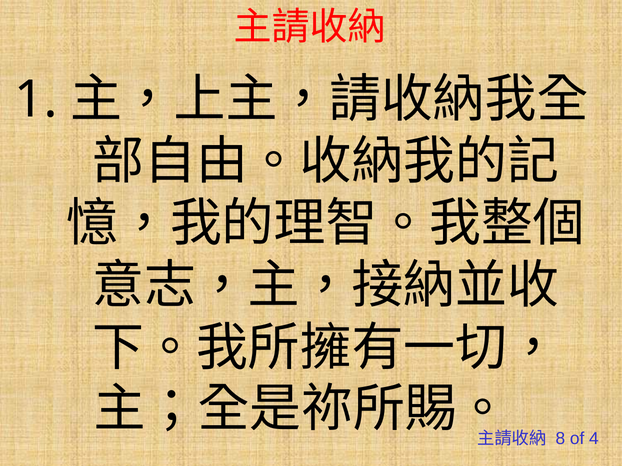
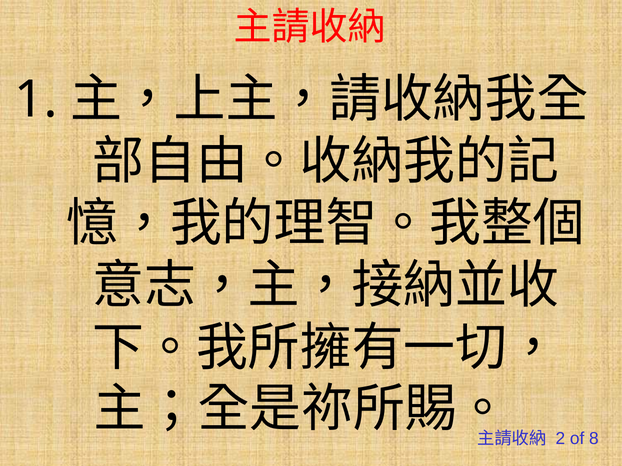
8: 8 -> 2 (560, 439)
4: 4 -> 8 (594, 439)
